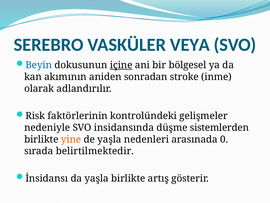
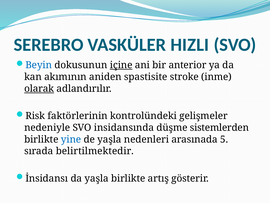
VEYA: VEYA -> HIZLI (190, 45)
bölgesel: bölgesel -> anterior (188, 65)
sonradan: sonradan -> spastisite (146, 77)
olarak underline: none -> present (39, 88)
yine colour: orange -> blue (71, 139)
0: 0 -> 5 (224, 139)
